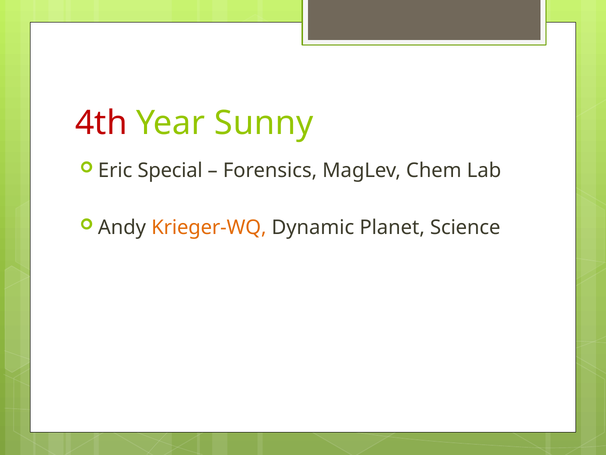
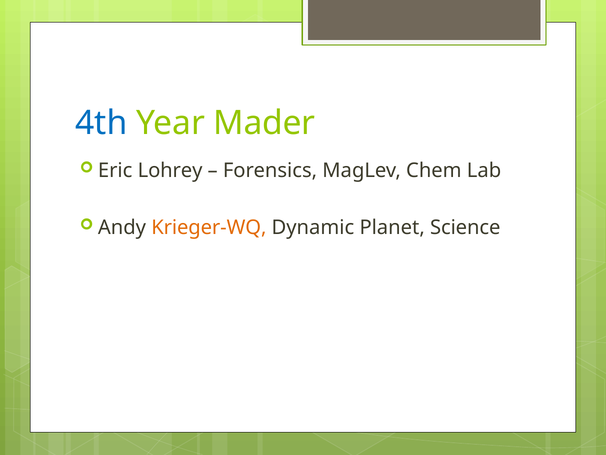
4th colour: red -> blue (101, 123)
Sunny: Sunny -> Mader (264, 123)
Special: Special -> Lohrey (170, 171)
